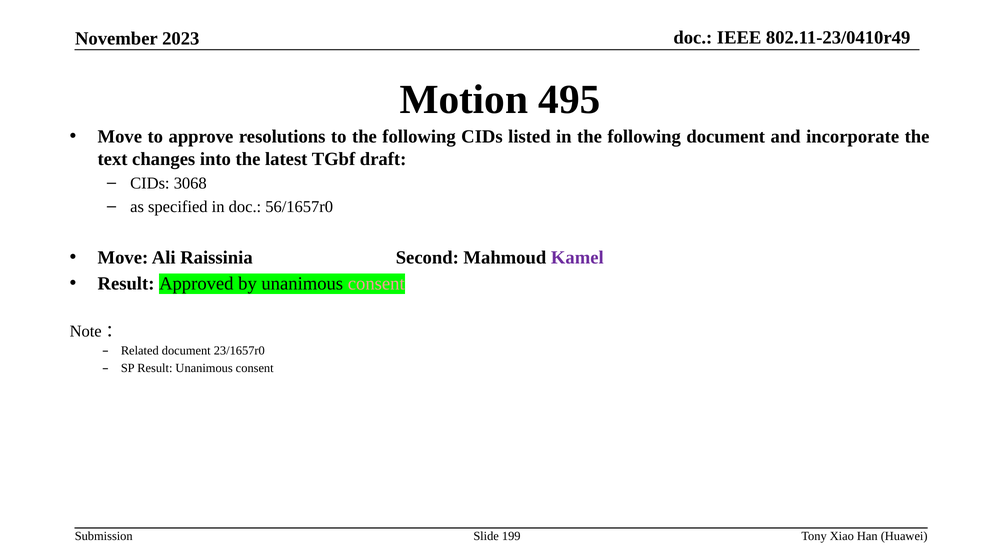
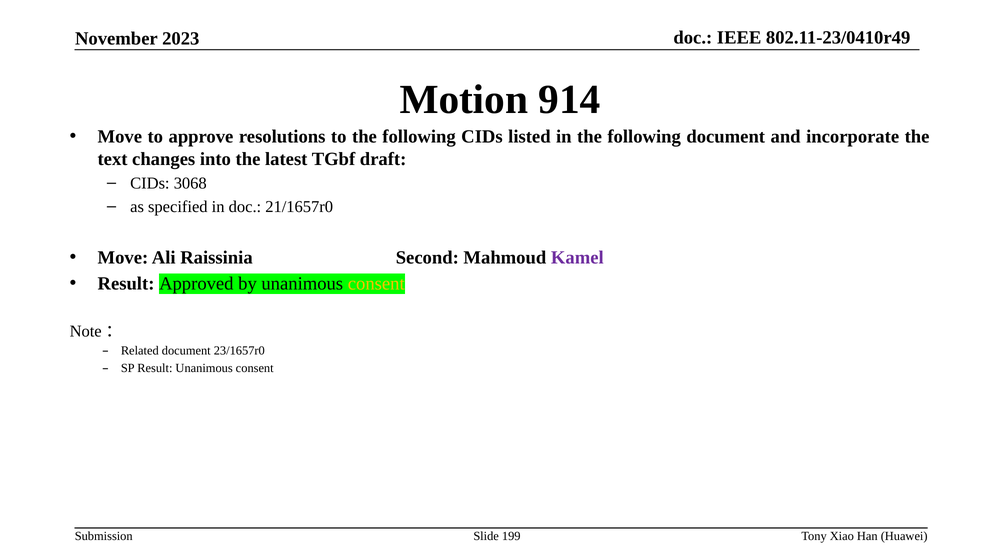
495: 495 -> 914 (569, 100)
56/1657r0: 56/1657r0 -> 21/1657r0 (299, 207)
consent colour: pink -> yellow (376, 284)
